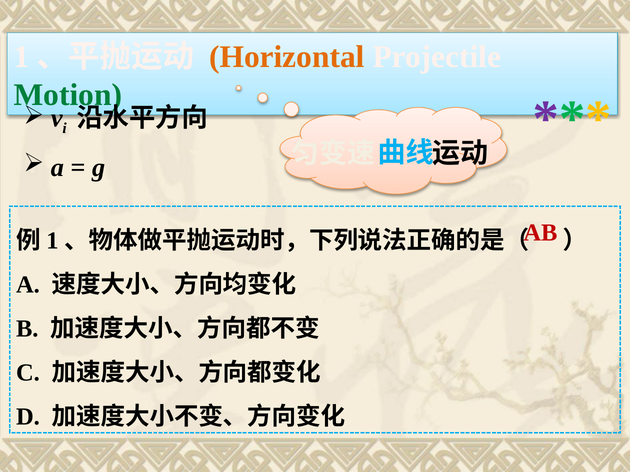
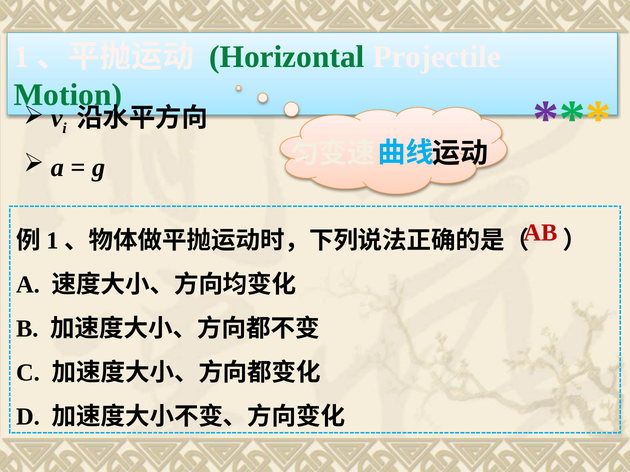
Horizontal colour: orange -> green (287, 57)
